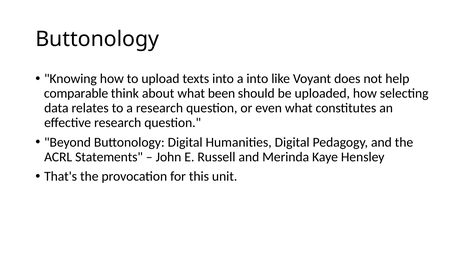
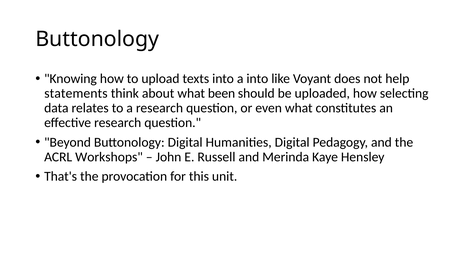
comparable: comparable -> statements (76, 93)
Statements: Statements -> Workshops (109, 157)
